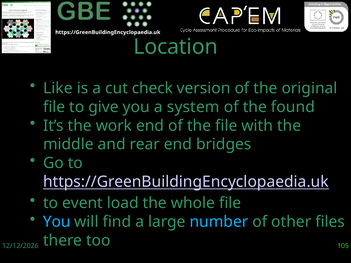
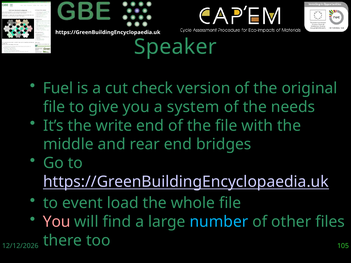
Location: Location -> Speaker (175, 47)
Like: Like -> Fuel (58, 88)
found: found -> needs (293, 107)
work: work -> write (114, 126)
You colour: light blue -> pink (57, 222)
